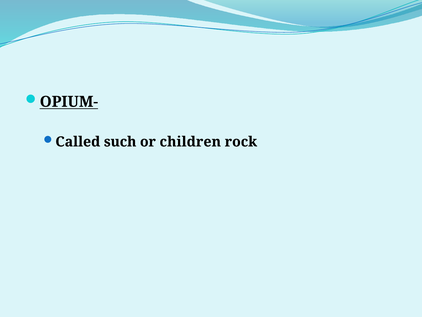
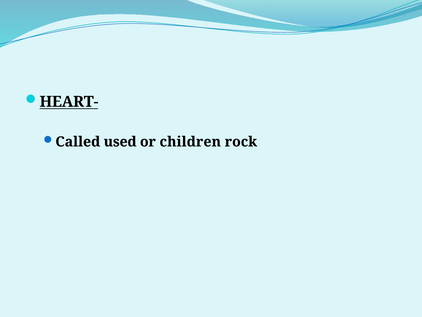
OPIUM-: OPIUM- -> HEART- (69, 102)
such: such -> used (120, 142)
